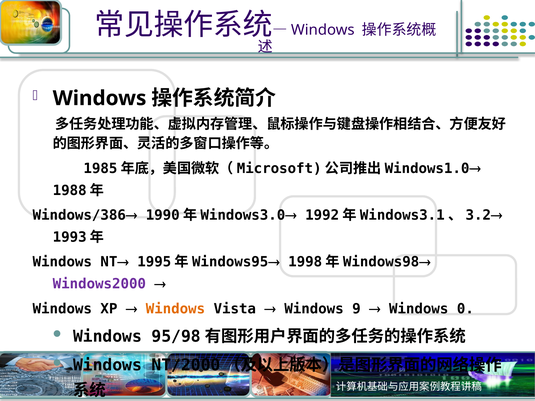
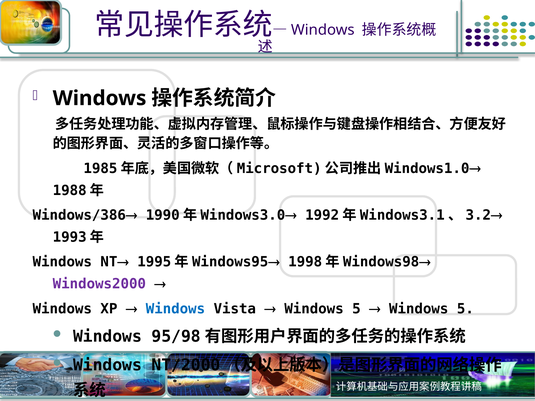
Windows colour: orange -> blue (175, 309)
9: 9 -> 5 (356, 309)
0: 0 -> 5 (465, 309)
